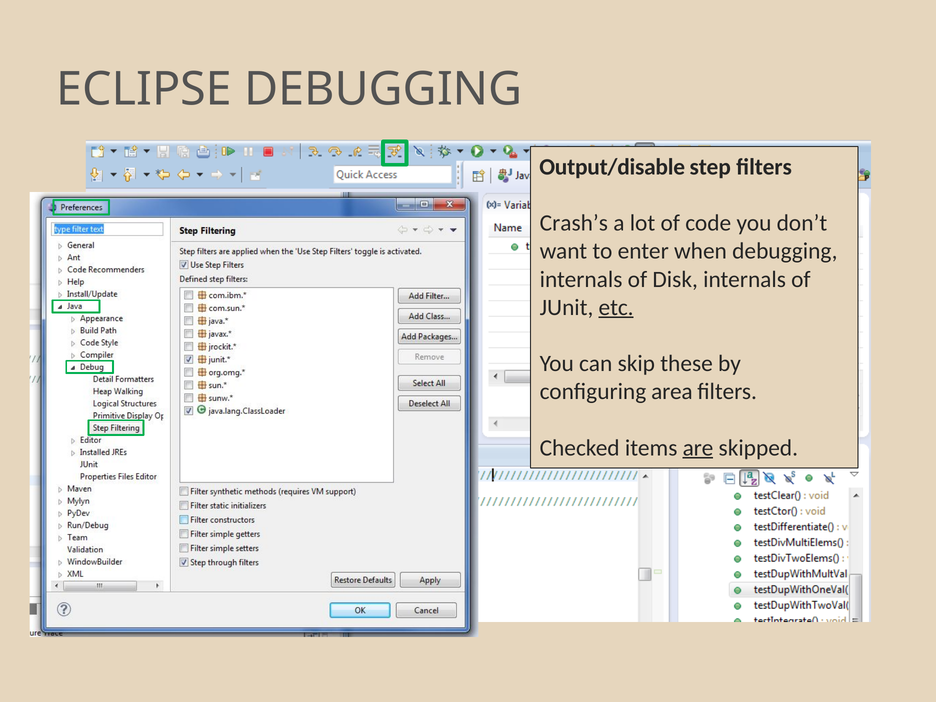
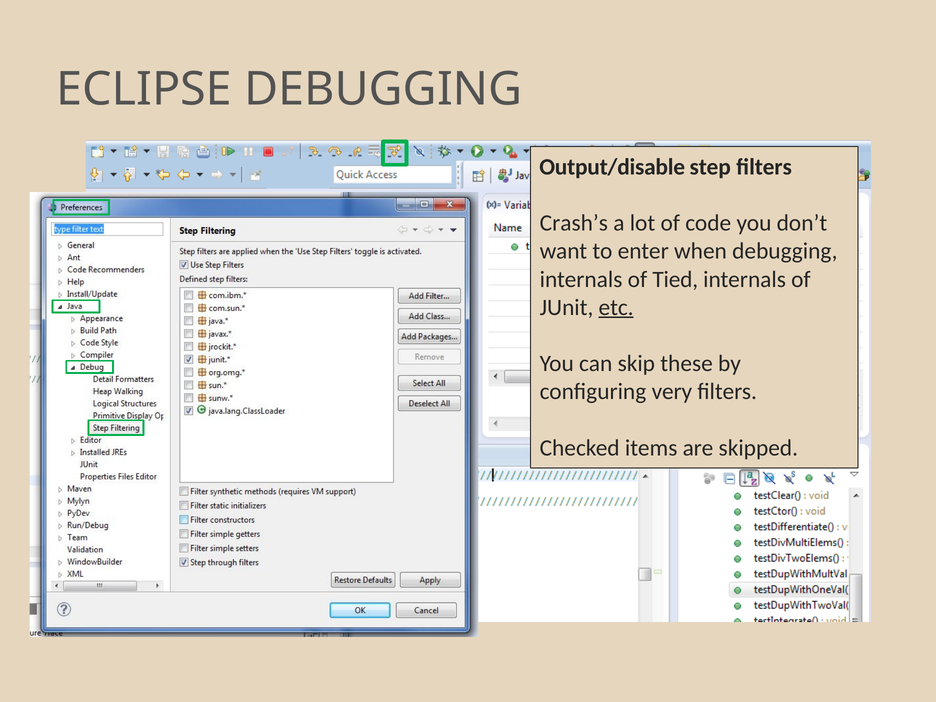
Disk: Disk -> Tied (675, 279)
area: area -> very (672, 392)
are underline: present -> none (698, 448)
